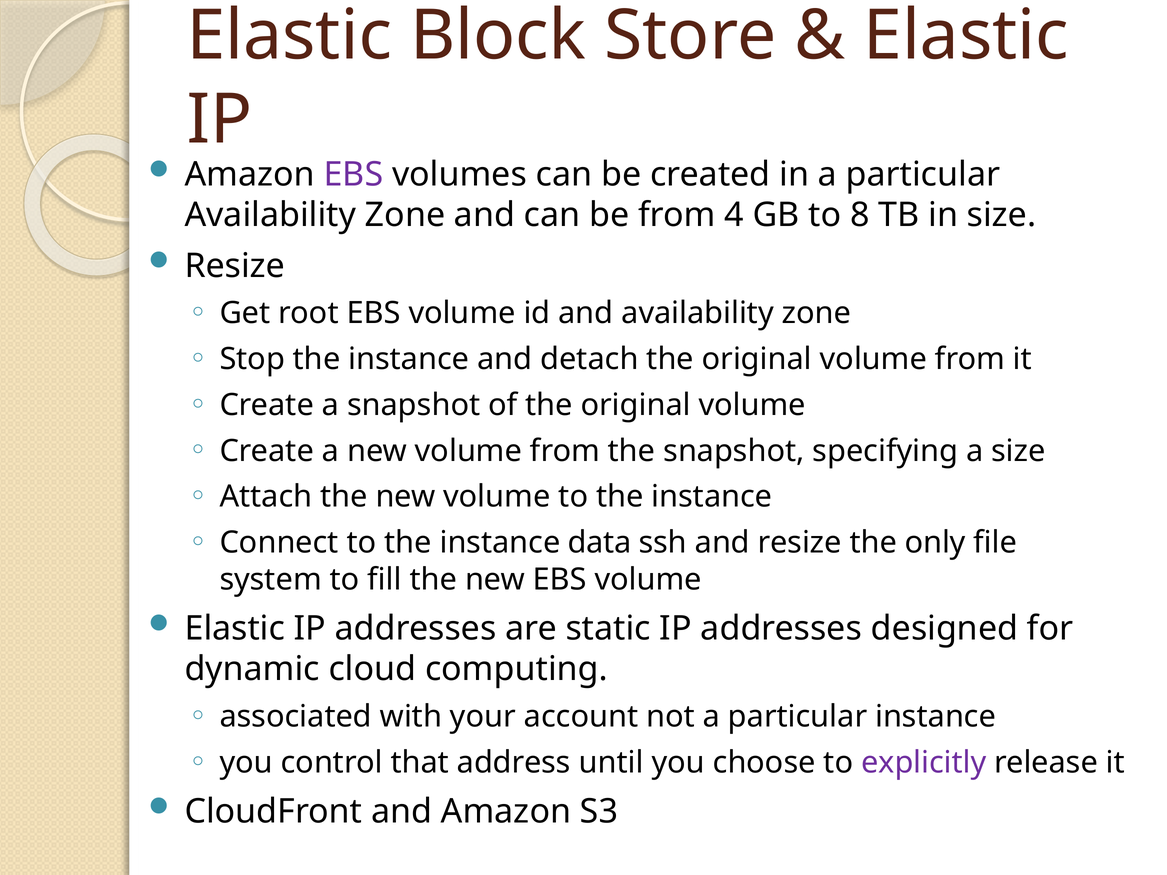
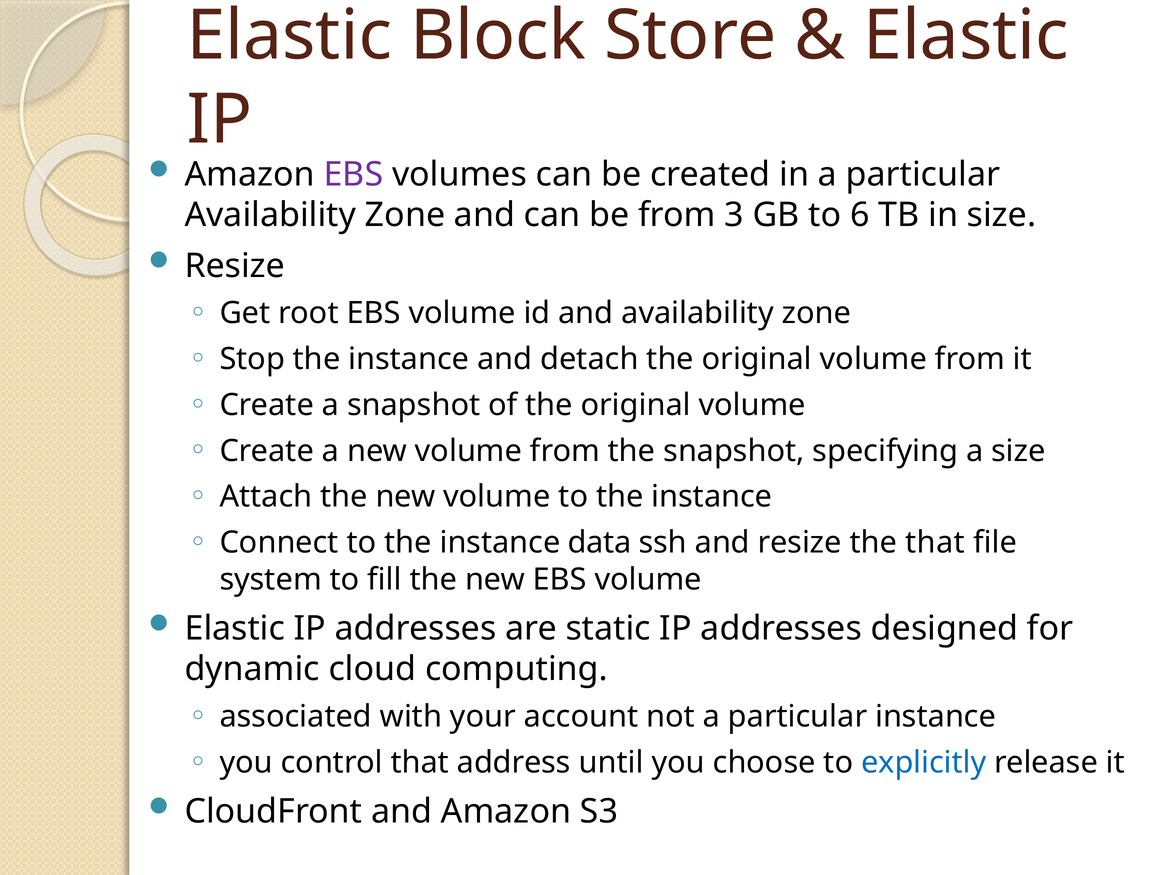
4: 4 -> 3 (734, 215)
8: 8 -> 6 (860, 215)
the only: only -> that (935, 543)
explicitly colour: purple -> blue (924, 763)
